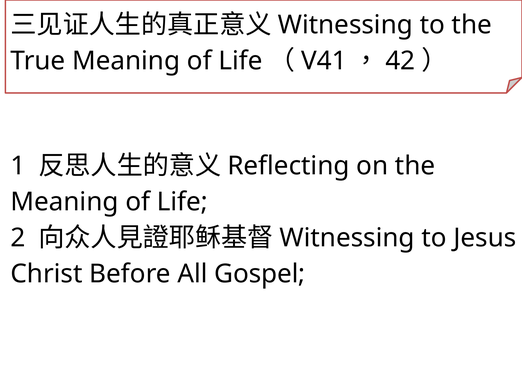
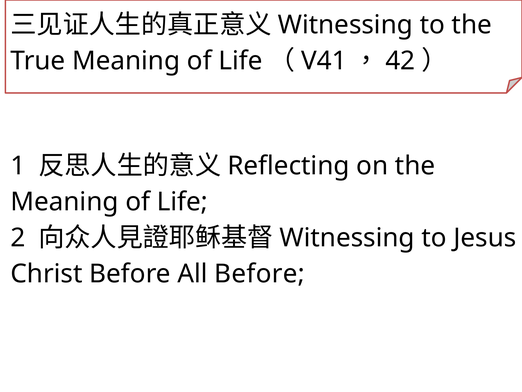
All Gospel: Gospel -> Before (260, 274)
